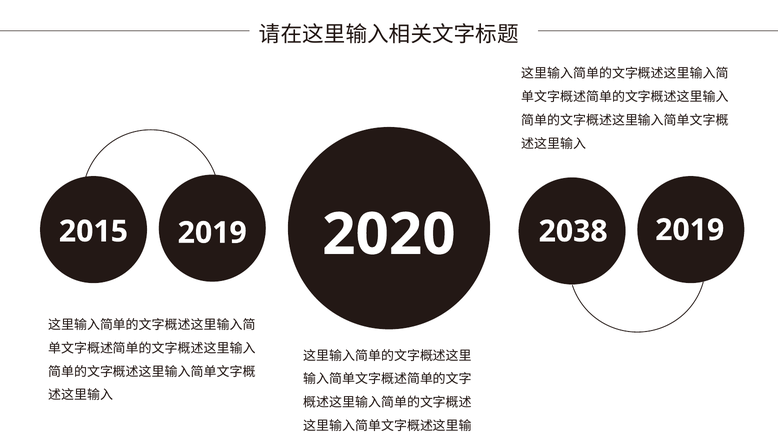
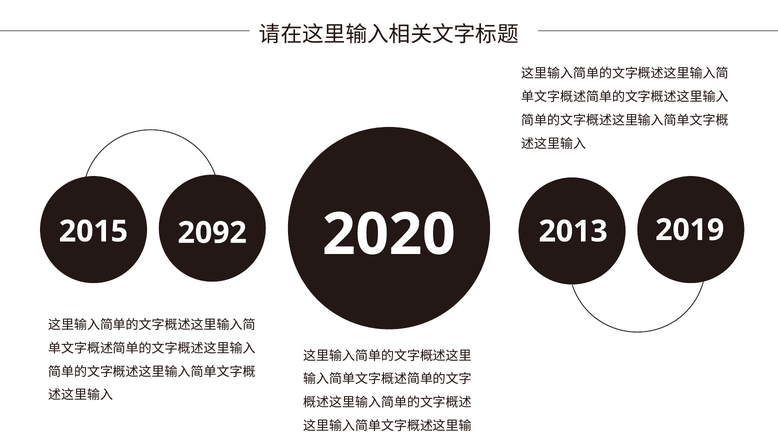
2015 2019: 2019 -> 2092 (212, 233)
2038: 2038 -> 2013 (573, 231)
